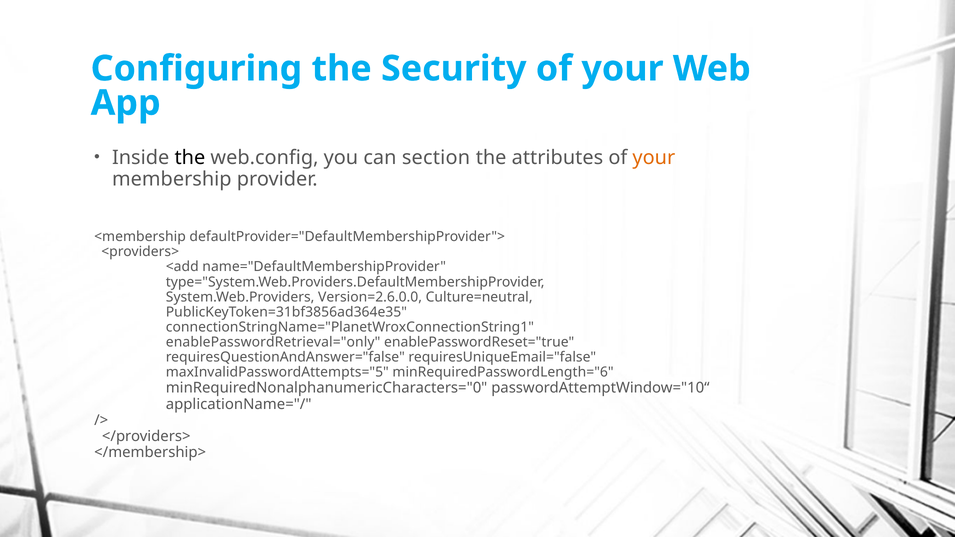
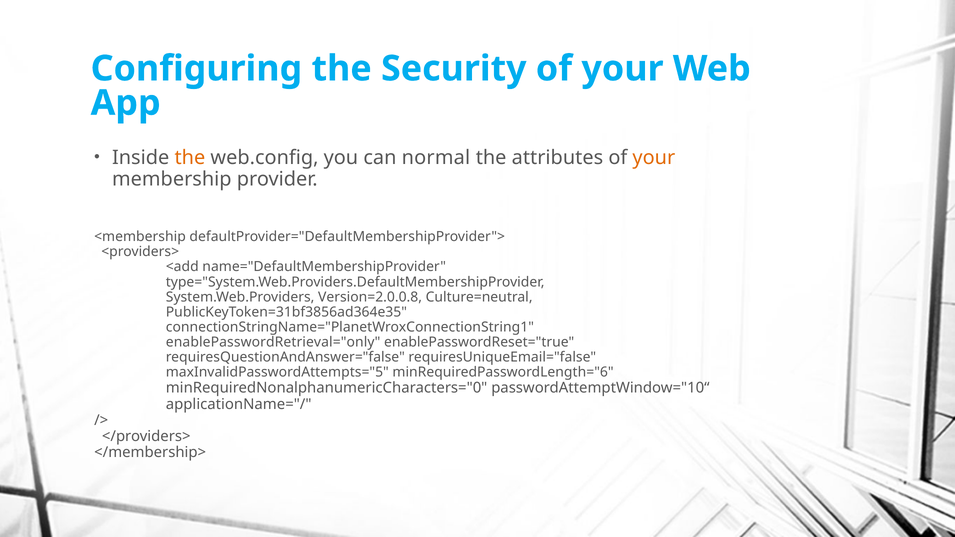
the colour: black -> orange (190, 158)
section: section -> normal (436, 158)
Version=2.6.0.0: Version=2.6.0.0 -> Version=2.0.0.8 (370, 297)
